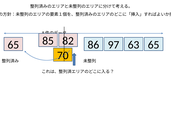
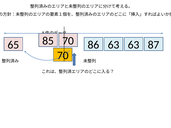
65 82: 82 -> 70 (68, 41)
86 97: 97 -> 63 (114, 45)
63 65: 65 -> 87 (154, 45)
